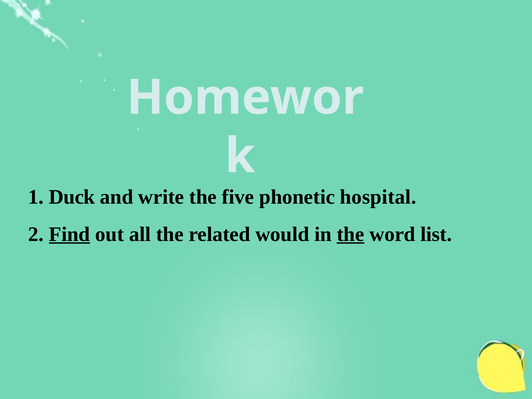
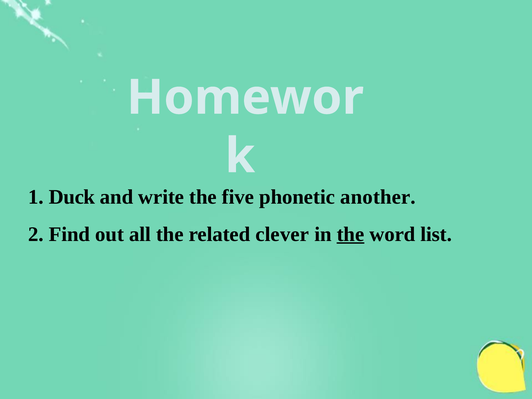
hospital: hospital -> another (378, 197)
Find underline: present -> none (70, 234)
would: would -> clever (282, 234)
